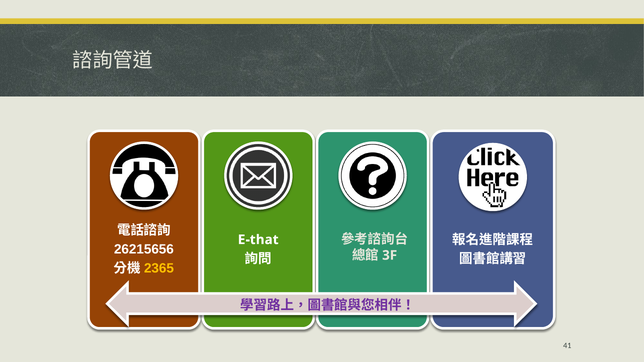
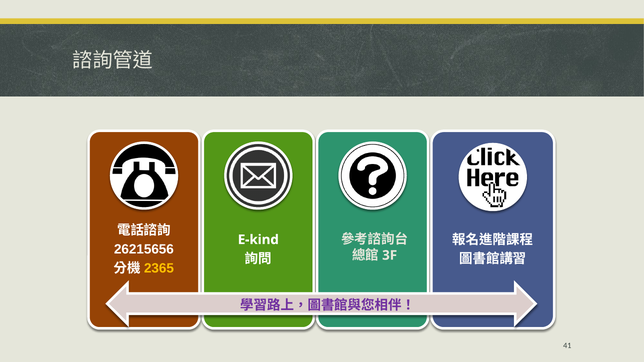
E-that: E-that -> E-kind (258, 240)
